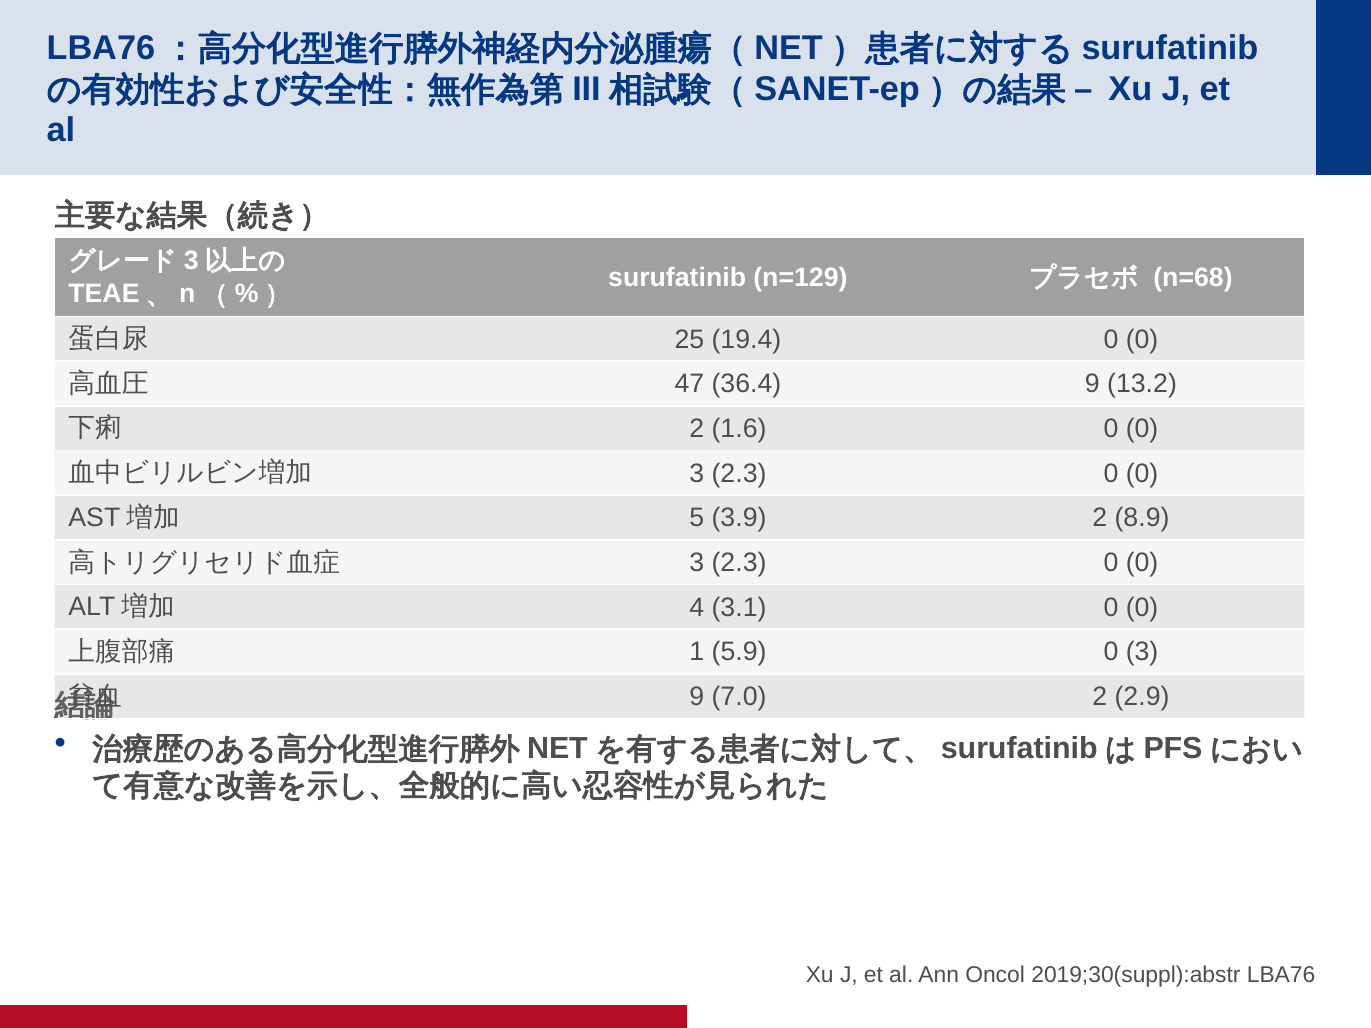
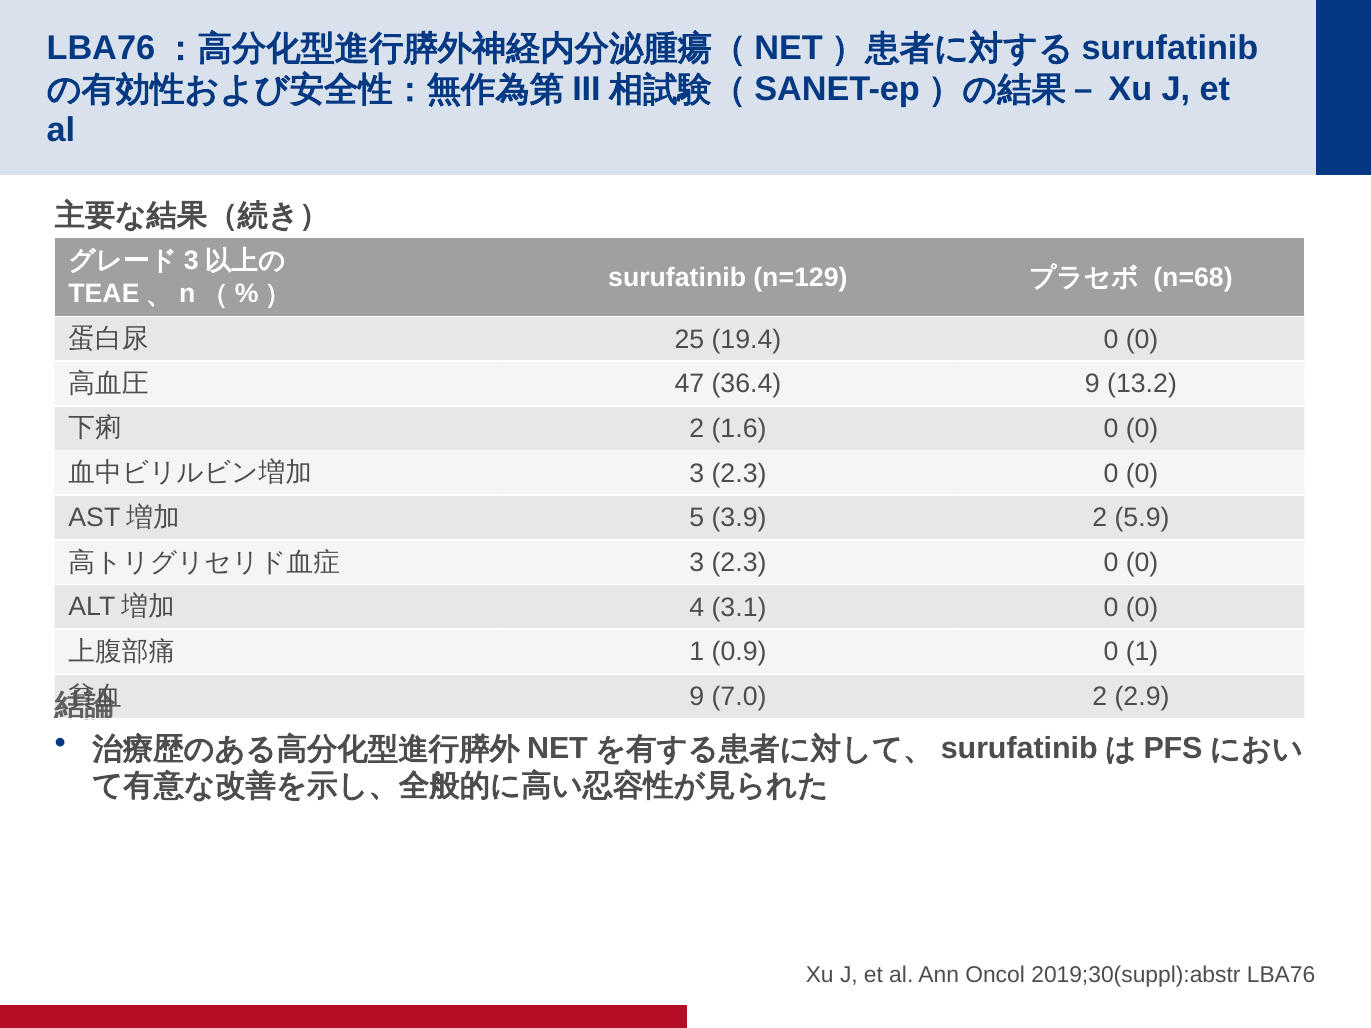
8.9: 8.9 -> 5.9 (1142, 518)
5.9: 5.9 -> 0.9 (739, 652)
0 3: 3 -> 1 (1142, 652)
